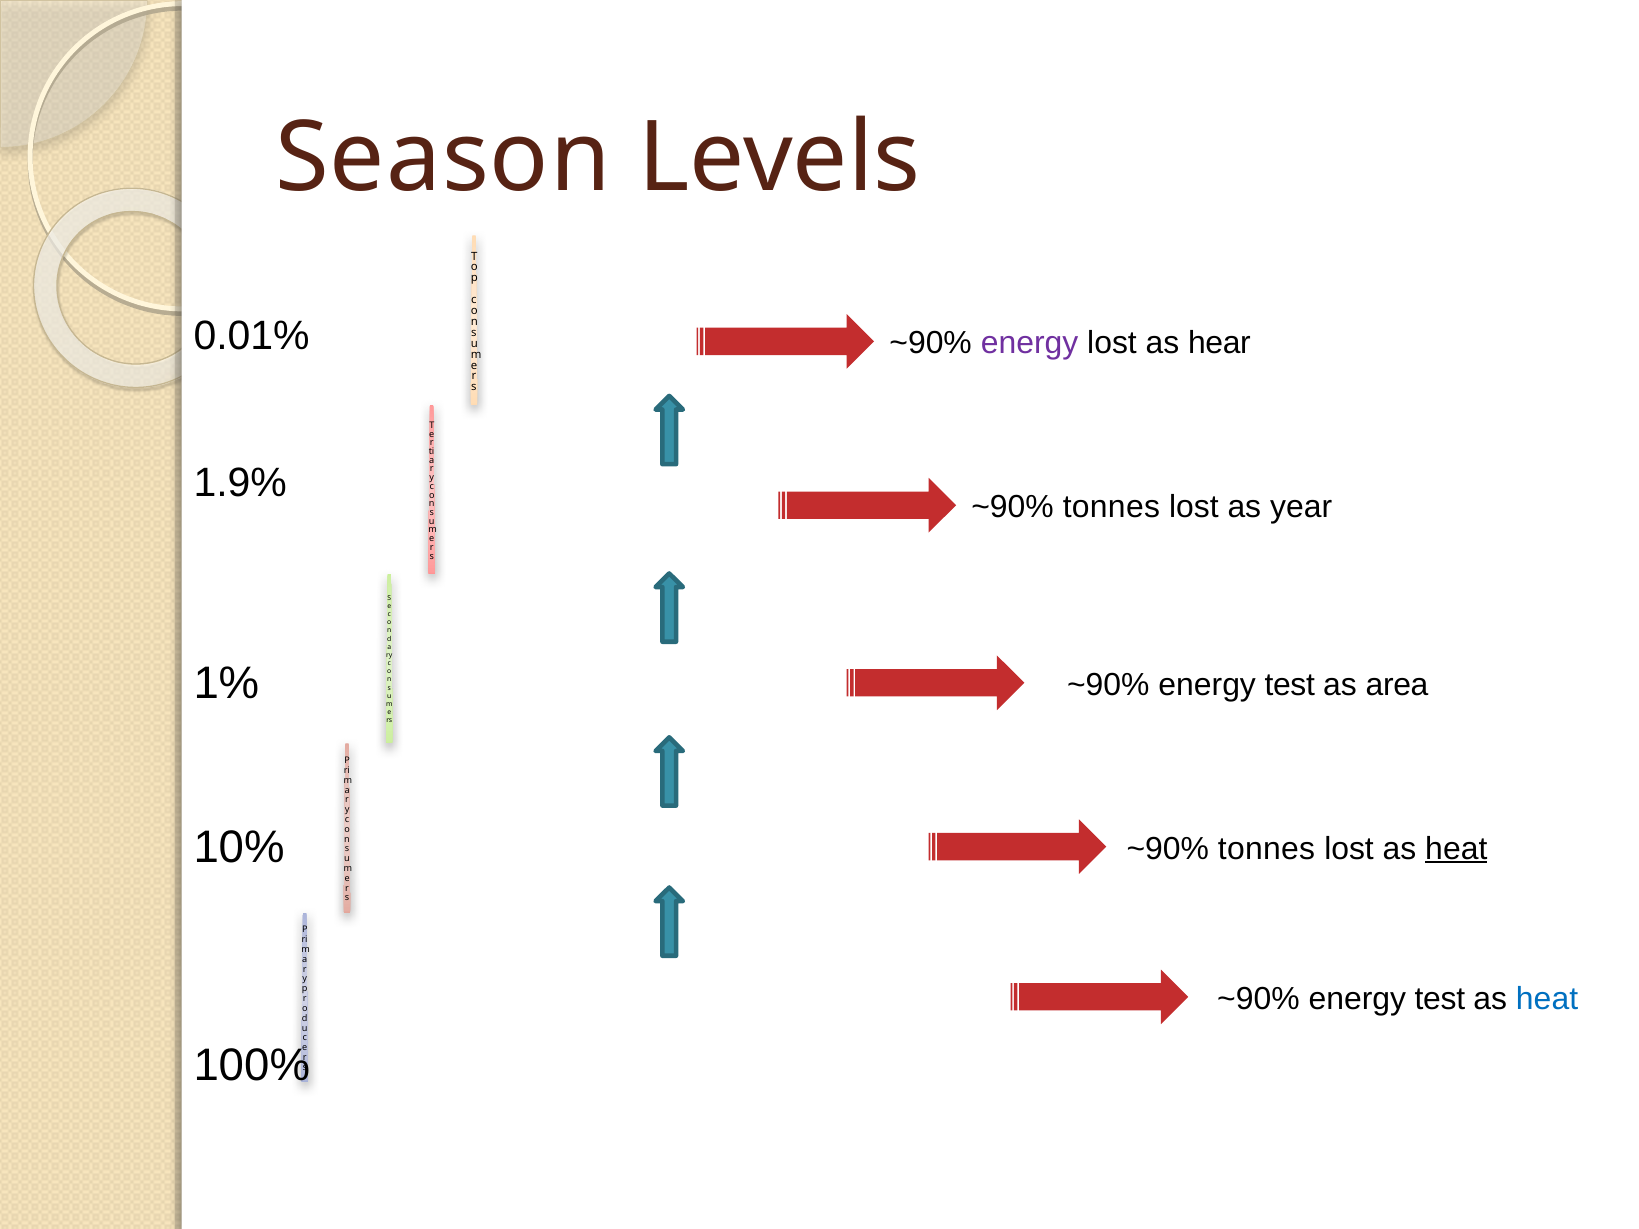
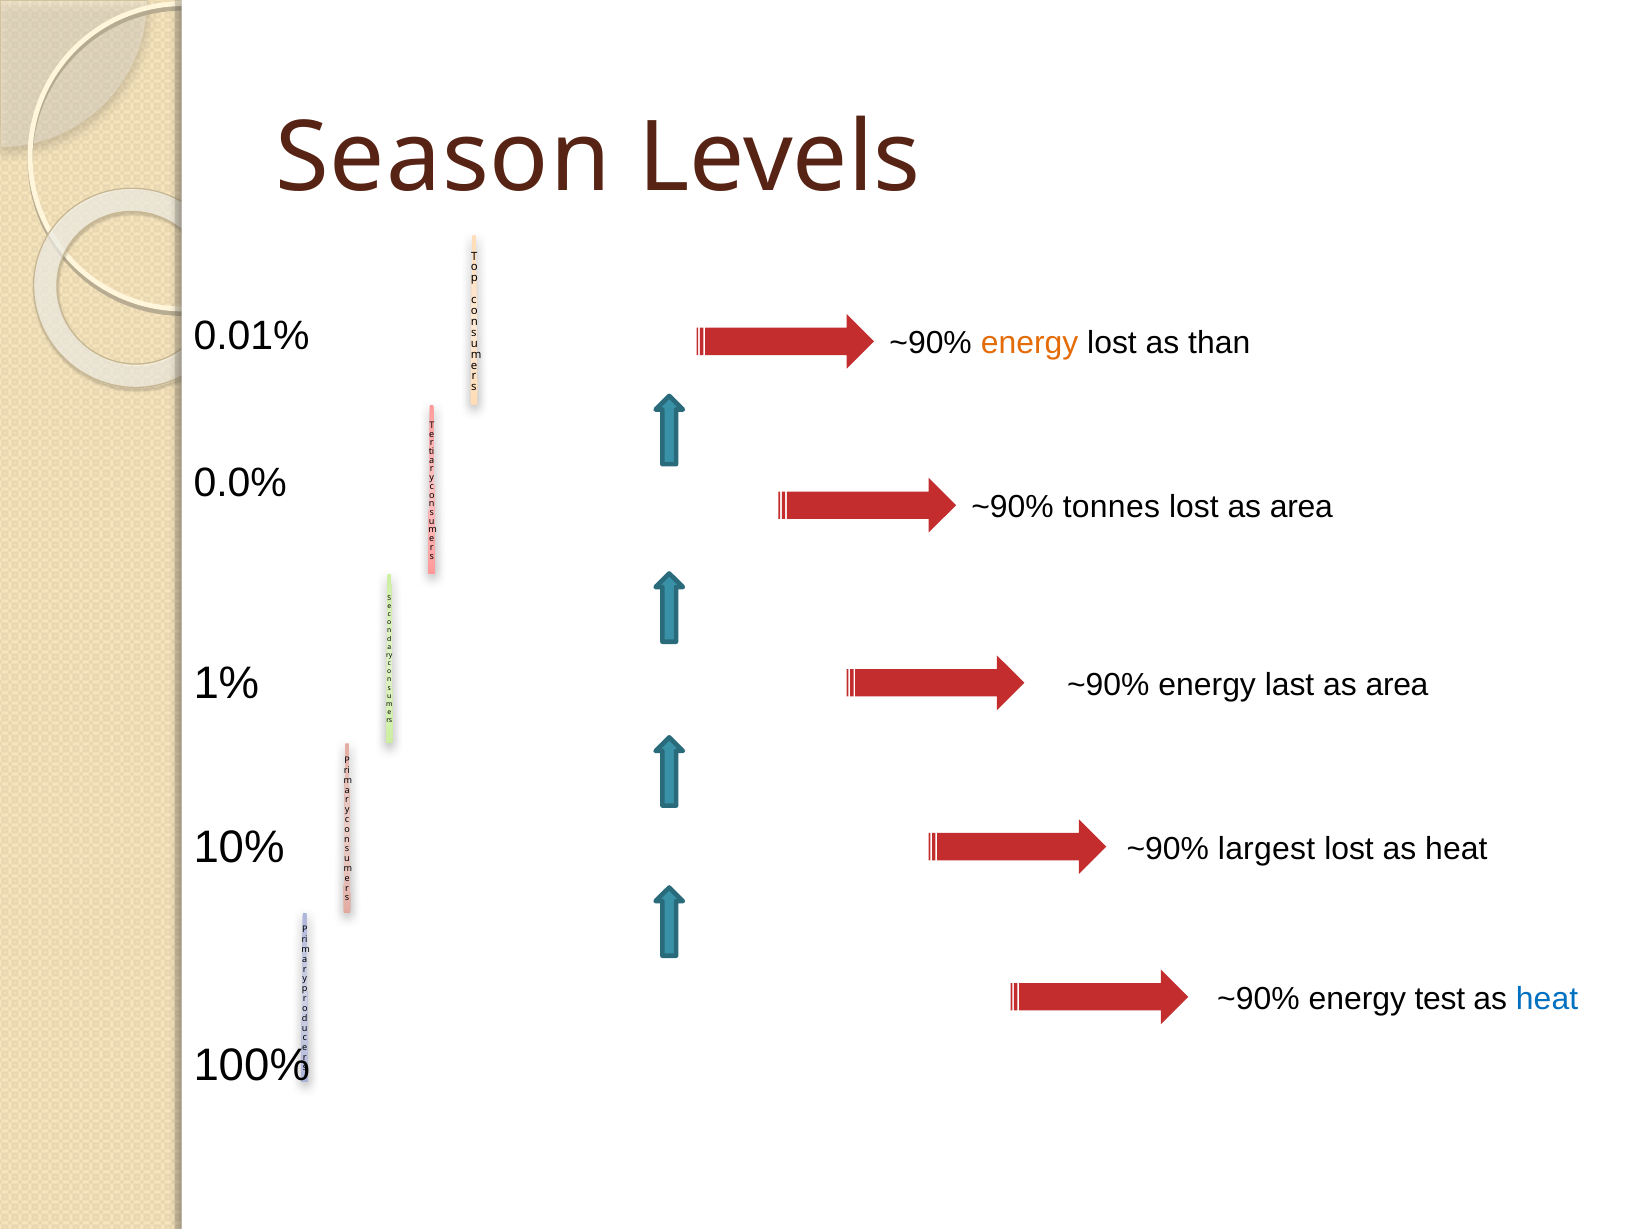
energy colour: purple -> orange (1030, 344)
hear: hear -> than (1219, 344)
1.9%: 1.9% -> 0.0% (240, 483)
lost as year: year -> area (1301, 507)
test: test -> last (1290, 685)
tonnes: tonnes -> largest (1267, 849)
heat underline: present -> none (1456, 849)
